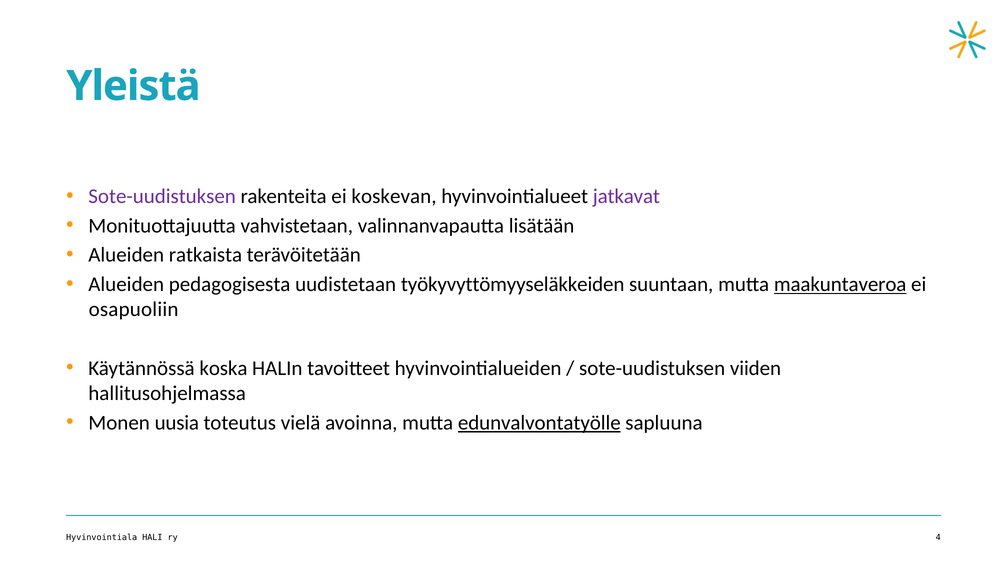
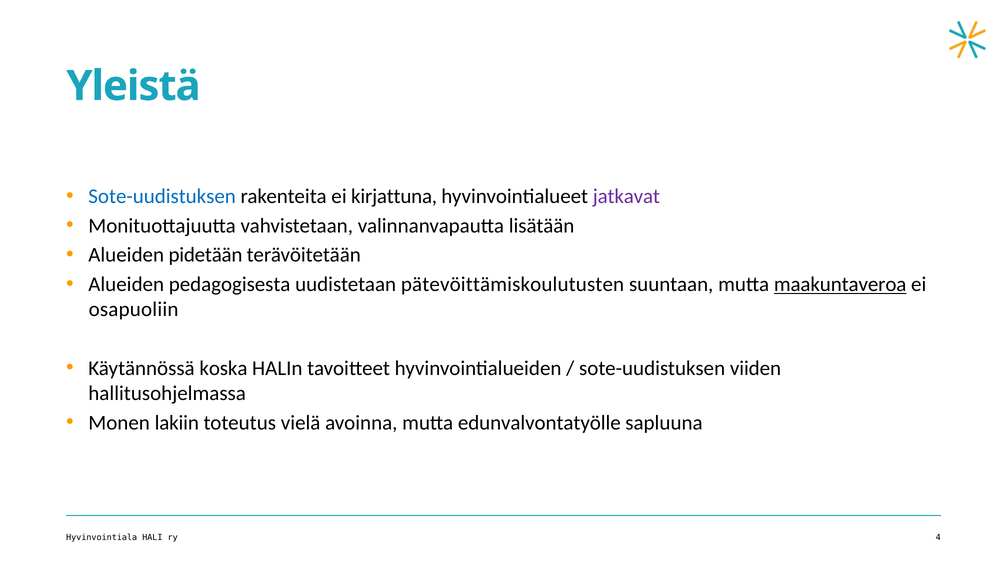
Sote-uudistuksen colour: purple -> blue (162, 196)
koskevan: koskevan -> kirjattuna (394, 196)
ratkaista: ratkaista -> pidetään (206, 255)
työkyvyttömyyseläkkeiden: työkyvyttömyyseläkkeiden -> pätevöittämiskoulutusten (513, 285)
uusia: uusia -> lakiin (177, 423)
edunvalvontatyölle underline: present -> none (539, 423)
